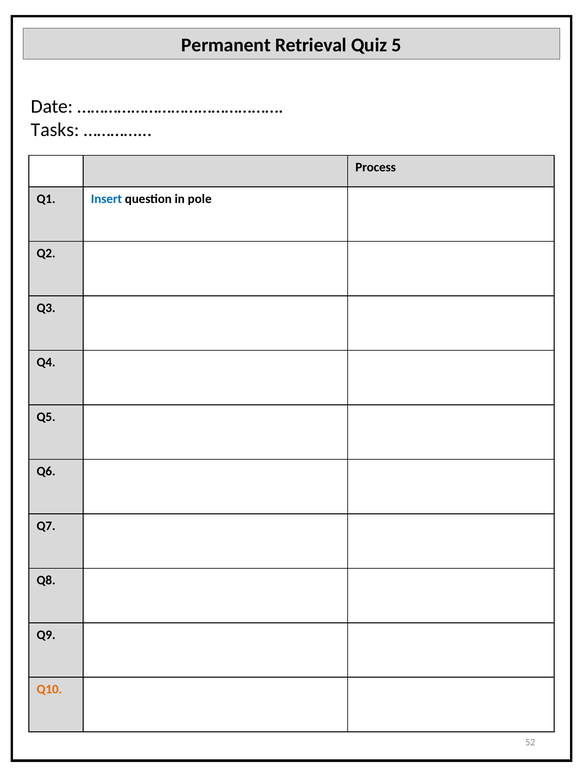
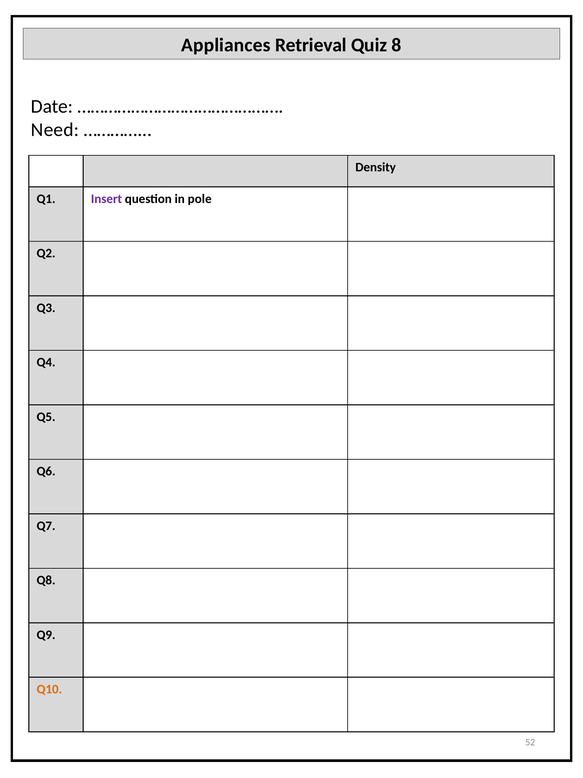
Permanent: Permanent -> Appliances (226, 45)
5: 5 -> 8 (397, 45)
Tasks: Tasks -> Need (55, 130)
Process: Process -> Density (376, 167)
Insert colour: blue -> purple (106, 199)
